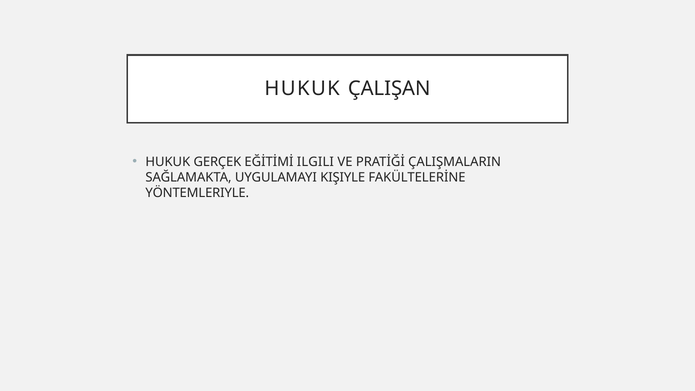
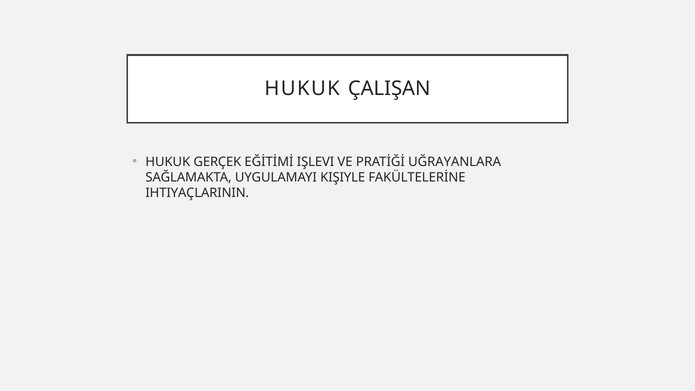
ILGILI: ILGILI -> IŞLEVI (316, 162)
ÇALIŞMALARIN: ÇALIŞMALARIN -> UĞRAYANLARA (455, 162)
YÖNTEMLERIYLE: YÖNTEMLERIYLE -> IHTIYAÇLARININ (197, 193)
